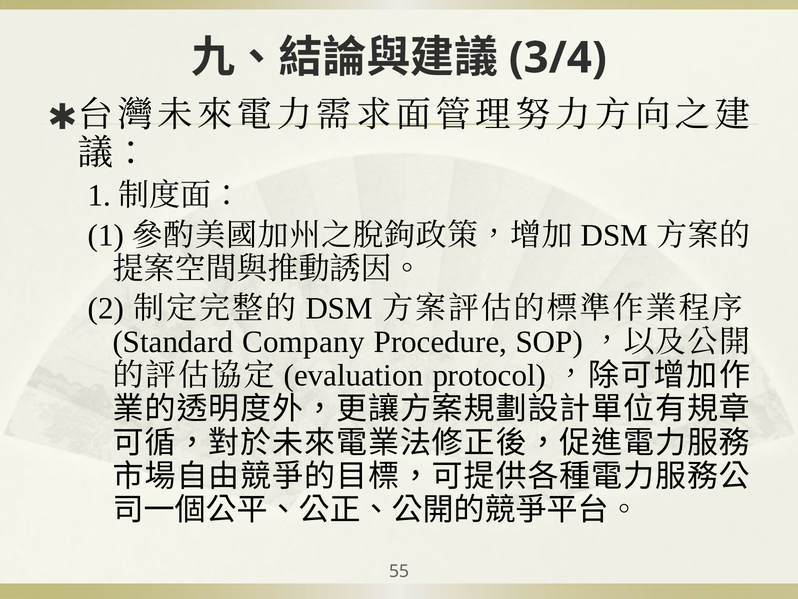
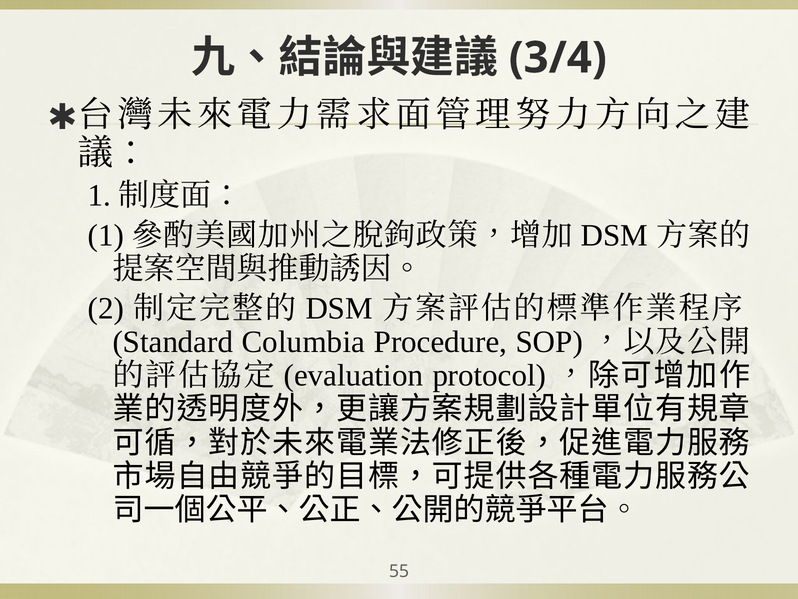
Company: Company -> Columbia (303, 342)
